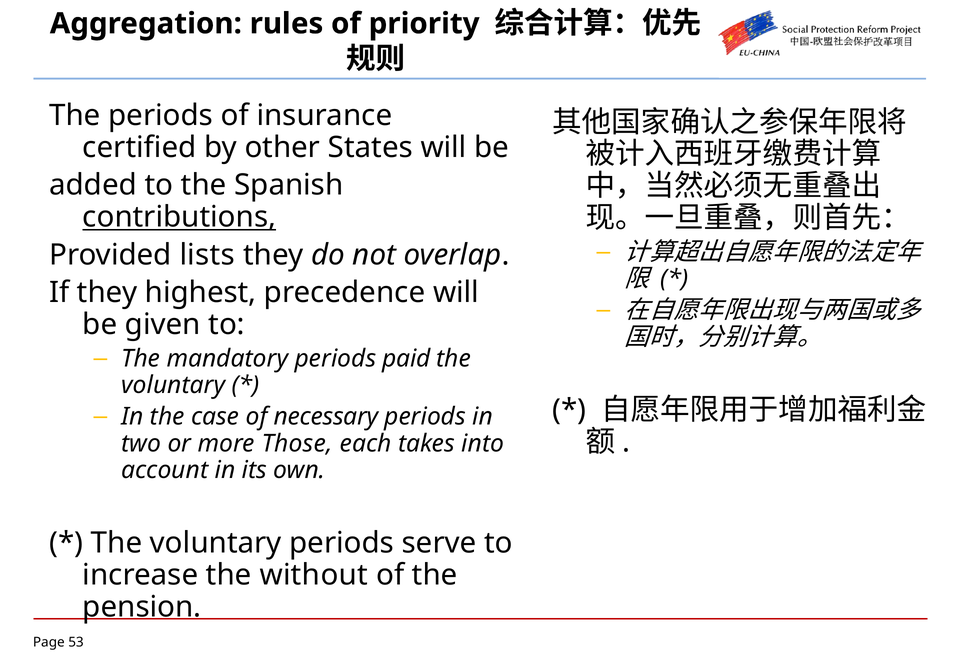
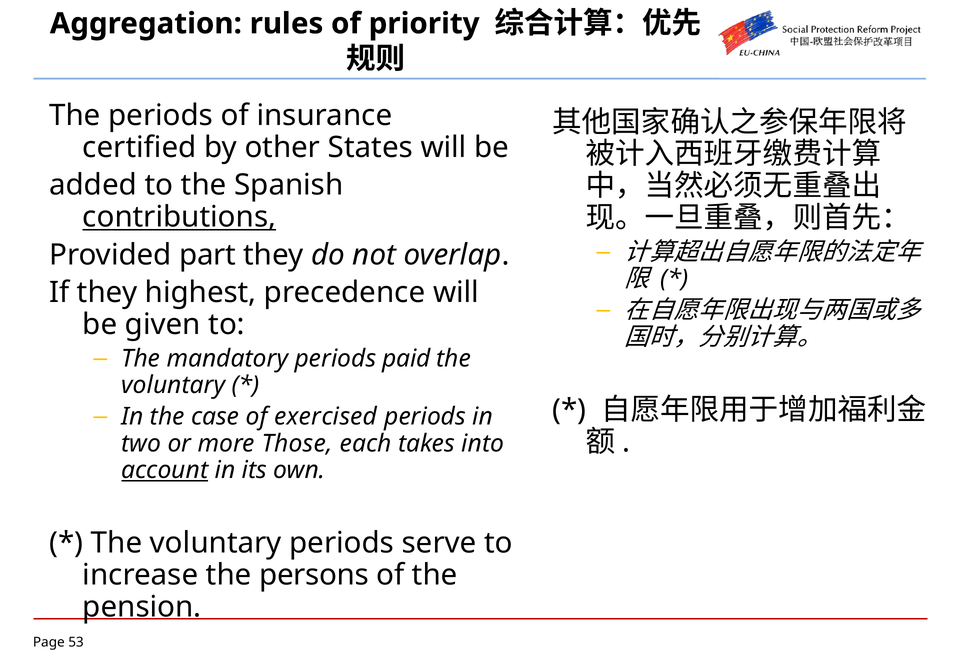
lists: lists -> part (208, 255)
necessary: necessary -> exercised (326, 417)
account underline: none -> present (165, 470)
without: without -> persons (314, 575)
